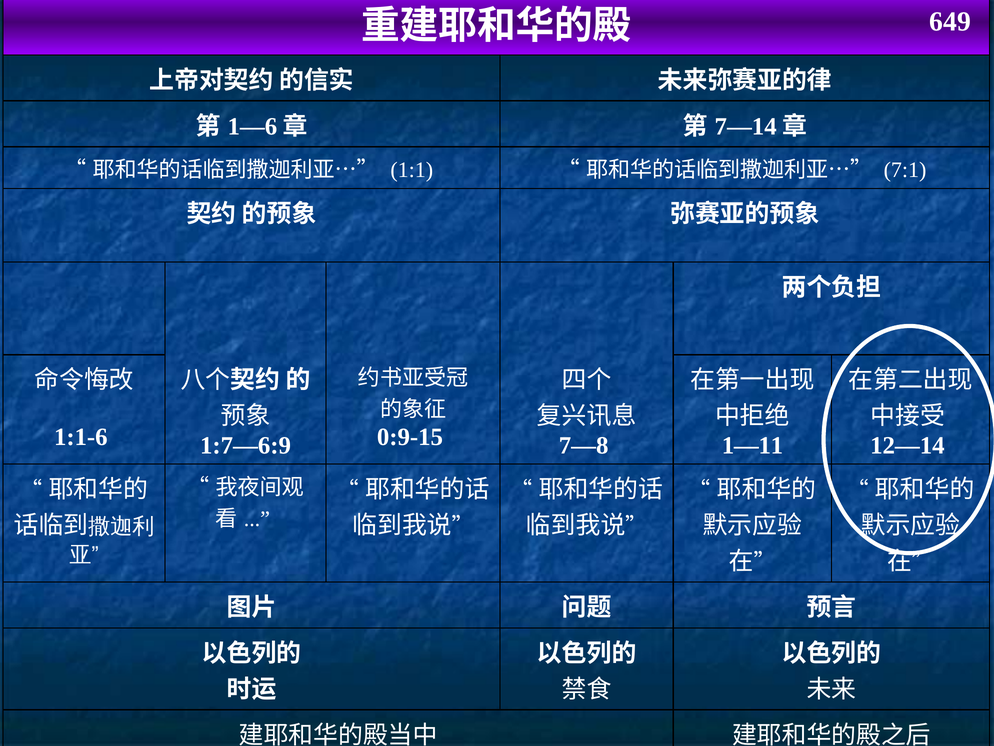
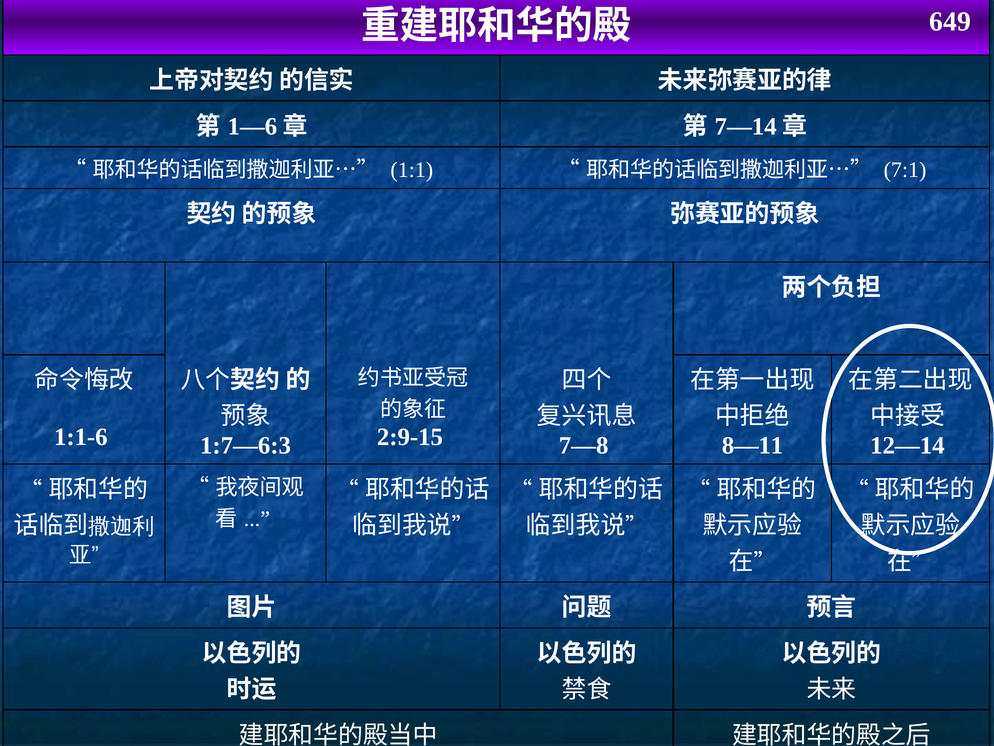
0:9-15: 0:9-15 -> 2:9-15 (410, 437)
1:7—6:9: 1:7—6:9 -> 1:7—6:3 (246, 445)
1—11: 1—11 -> 8—11 (752, 445)
